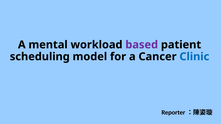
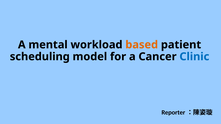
based colour: purple -> orange (142, 45)
